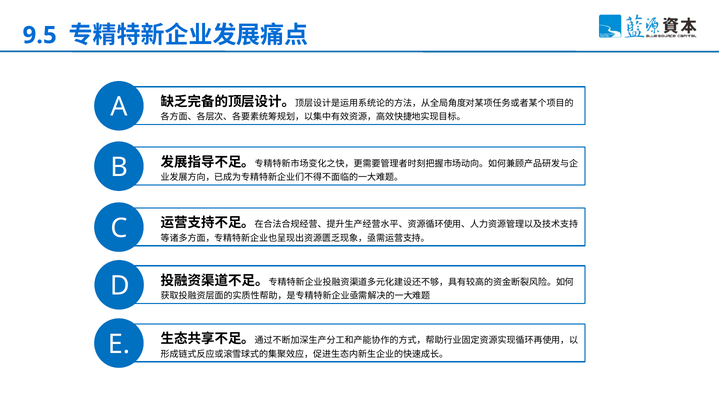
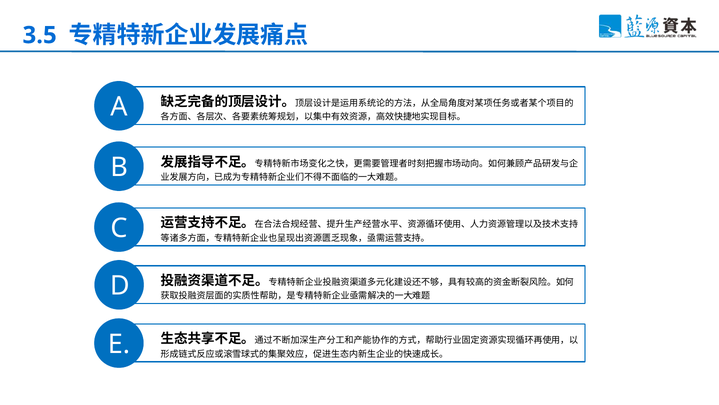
9.5: 9.5 -> 3.5 (40, 35)
